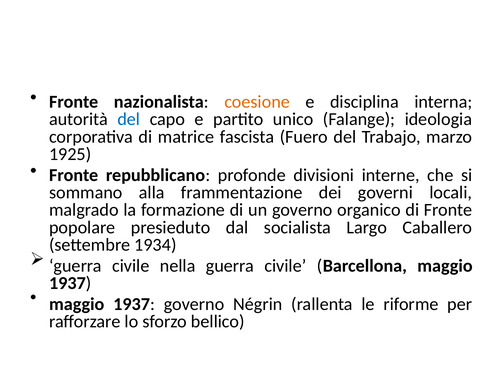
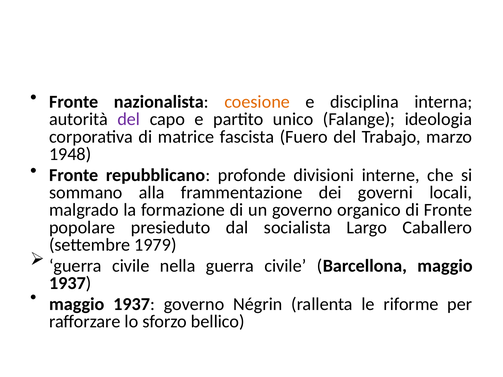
del colour: blue -> purple (129, 119)
1925: 1925 -> 1948 (70, 154)
1934: 1934 -> 1979 (155, 245)
